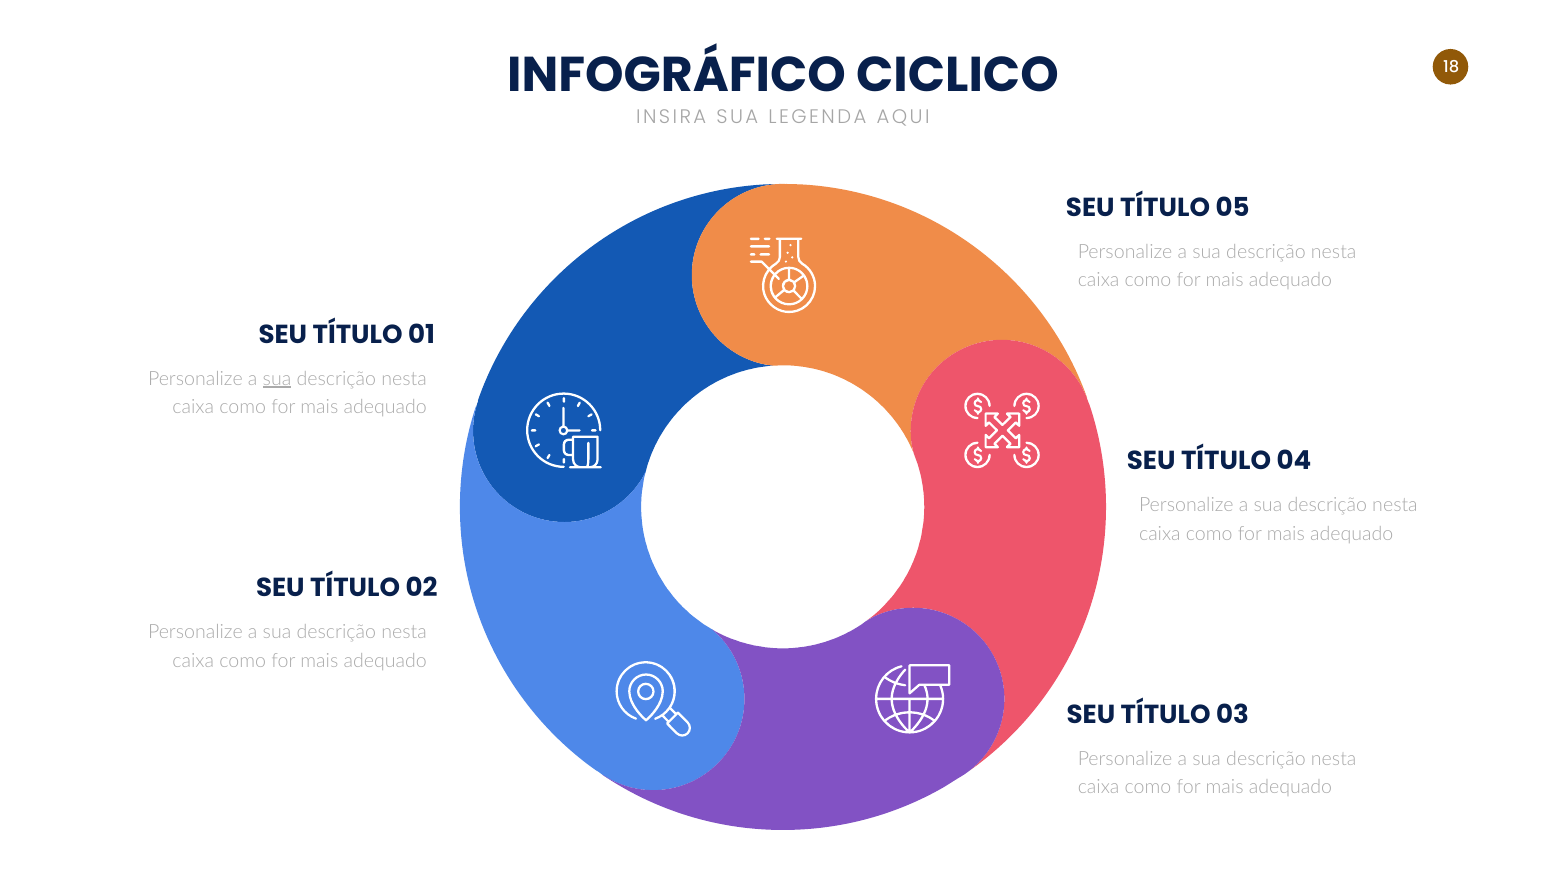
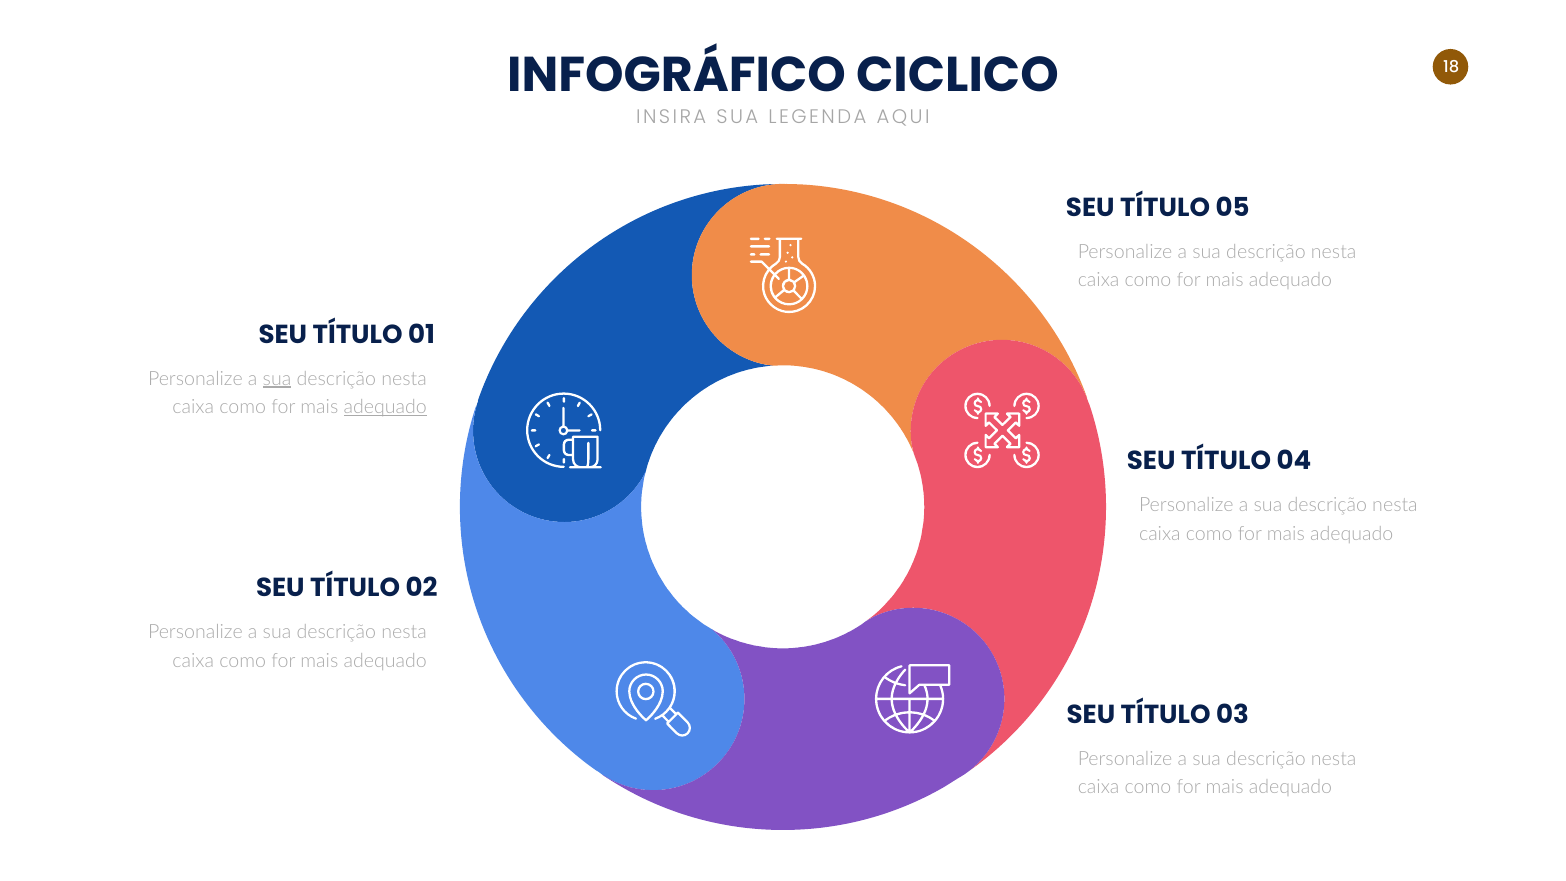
adequado underline: none -> present (385, 407)
